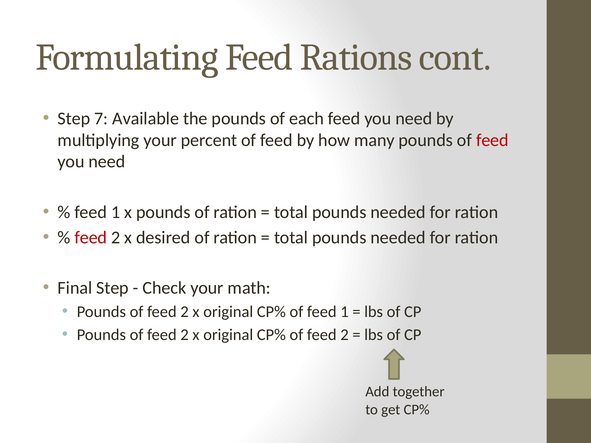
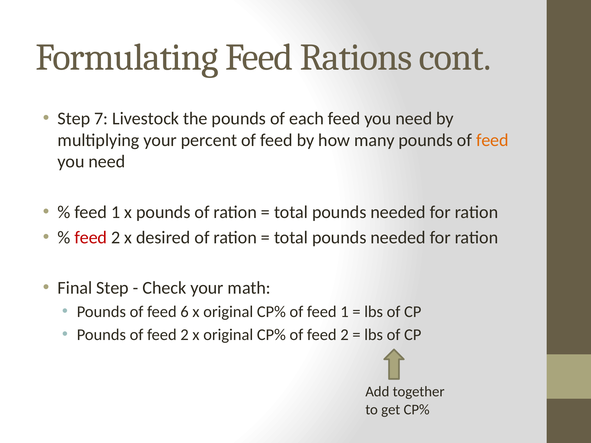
Available: Available -> Livestock (146, 118)
feed colour: red -> orange (492, 140)
2: 2 -> 6 (184, 312)
